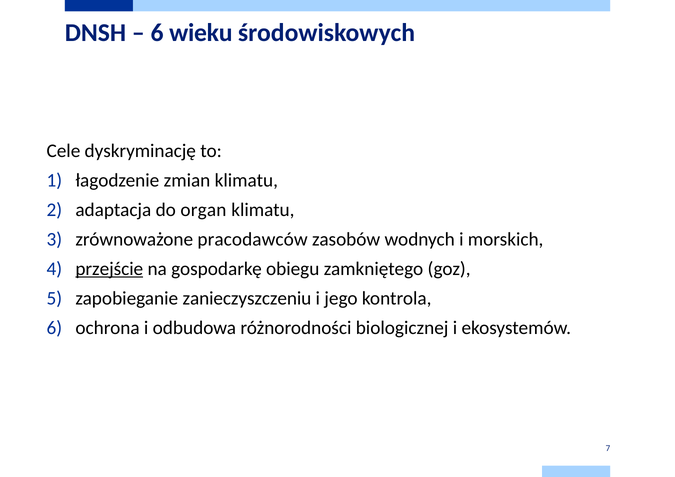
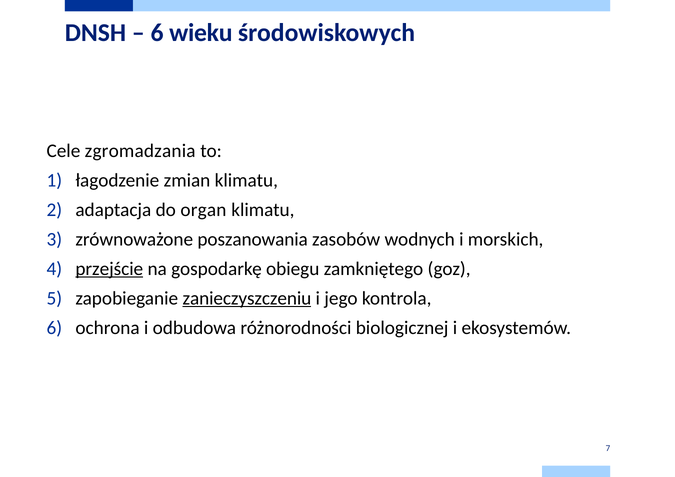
dyskryminację: dyskryminację -> zgromadzania (140, 151)
pracodawców: pracodawców -> poszanowania (253, 239)
zanieczyszczeniu underline: none -> present (247, 298)
